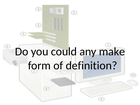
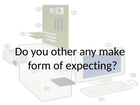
could: could -> other (64, 52)
definition: definition -> expecting (91, 66)
